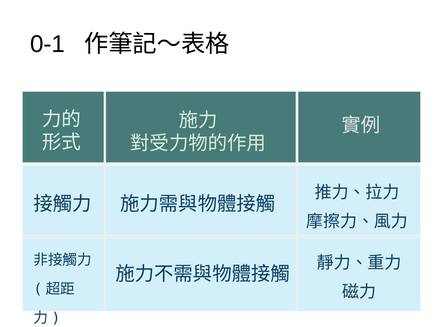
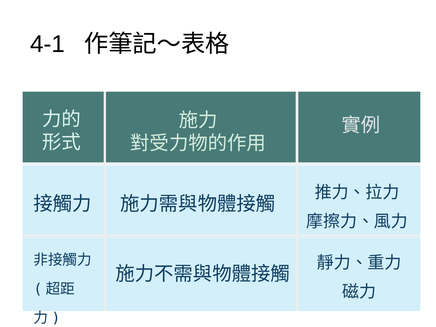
0-1: 0-1 -> 4-1 (48, 44)
